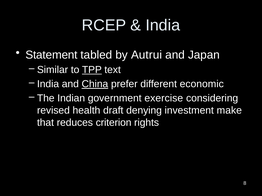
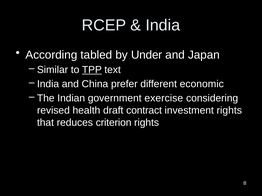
Statement: Statement -> According (51, 55)
Autrui: Autrui -> Under (147, 55)
China underline: present -> none (95, 84)
denying: denying -> contract (144, 111)
investment make: make -> rights (229, 111)
